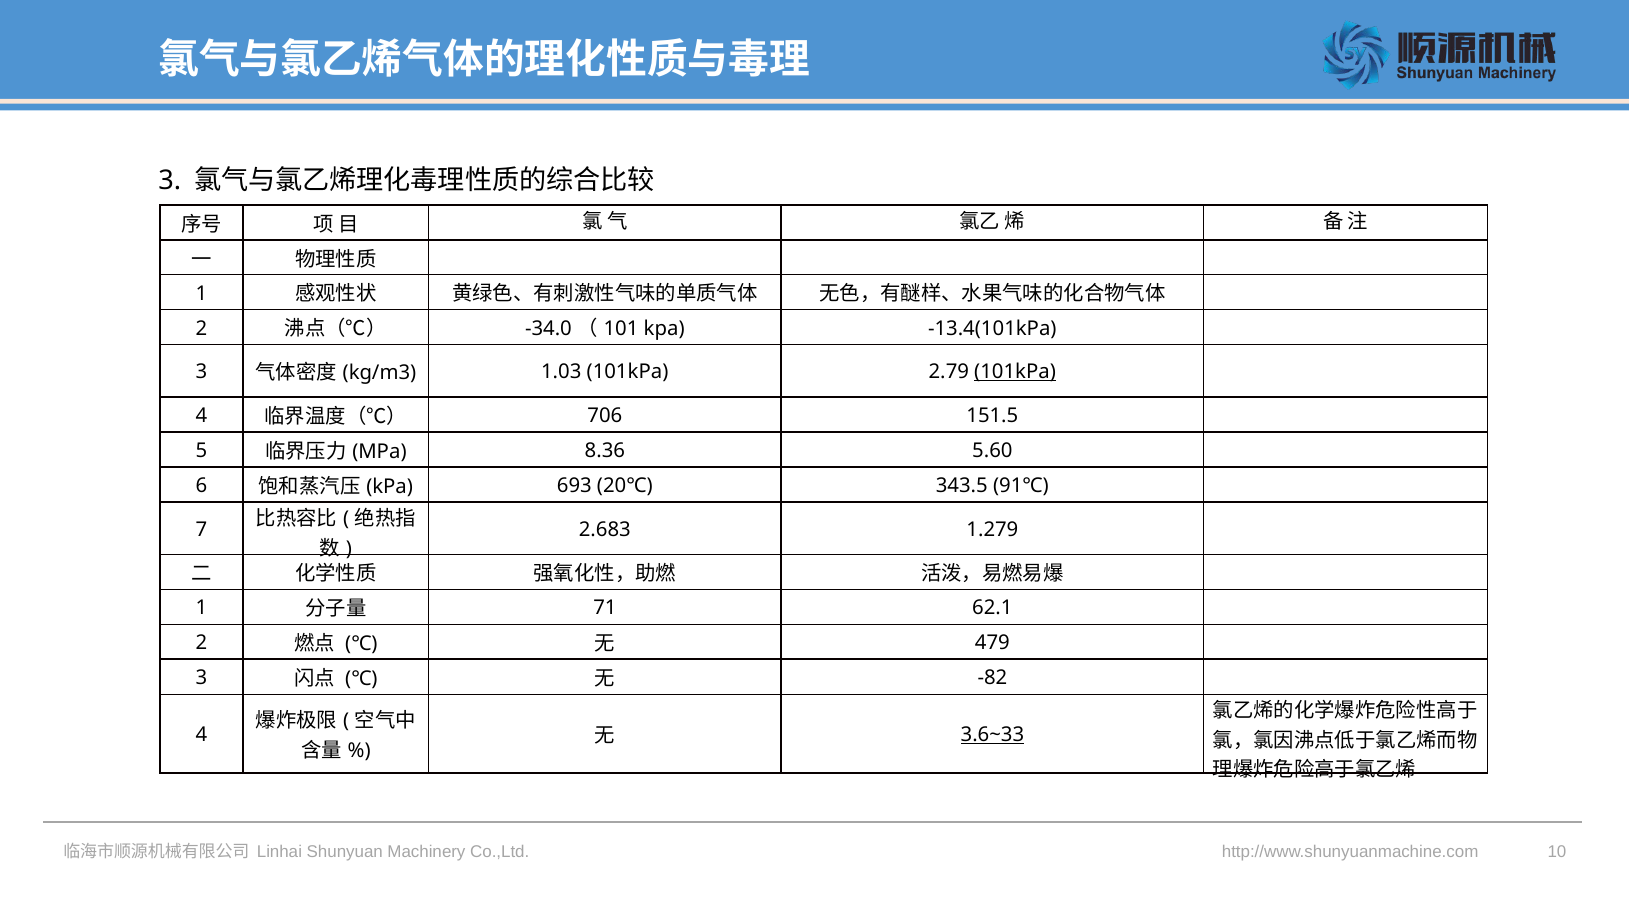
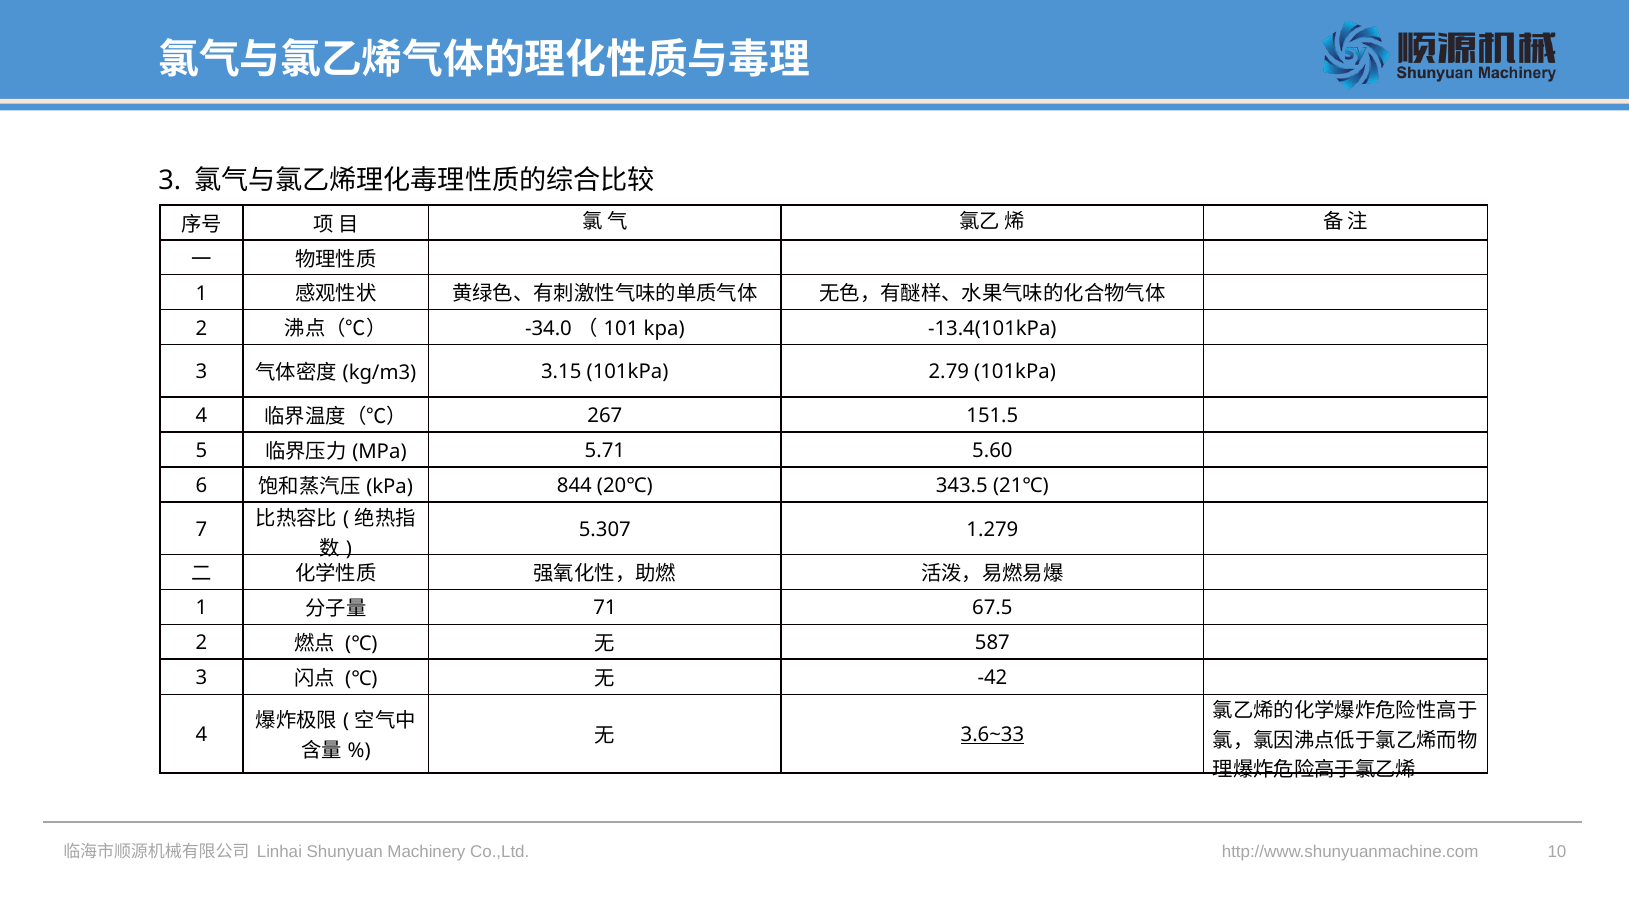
1.03: 1.03 -> 3.15 (561, 372)
101kPa underline: present -> none (1015, 372)
706: 706 -> 267 (605, 416)
8.36: 8.36 -> 5.71 (605, 450)
693: 693 -> 844 (574, 485)
91℃: 91℃ -> 21℃ (1021, 485)
2.683: 2.683 -> 5.307 (605, 529)
62.1: 62.1 -> 67.5 (992, 608)
479: 479 -> 587 (992, 642)
-82: -82 -> -42 (992, 677)
